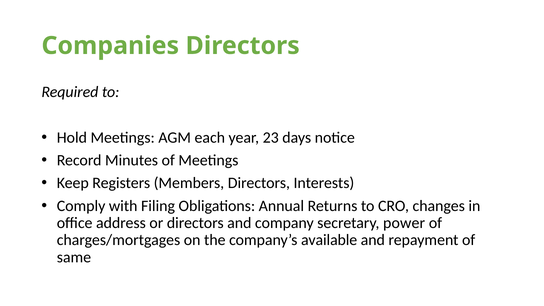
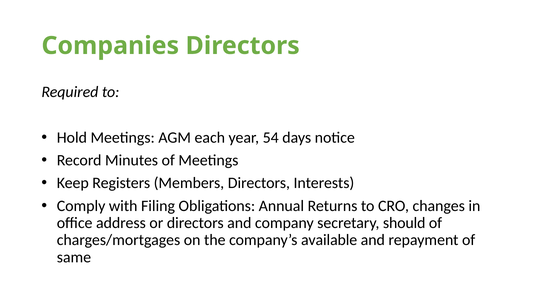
23: 23 -> 54 (271, 137)
power: power -> should (404, 223)
